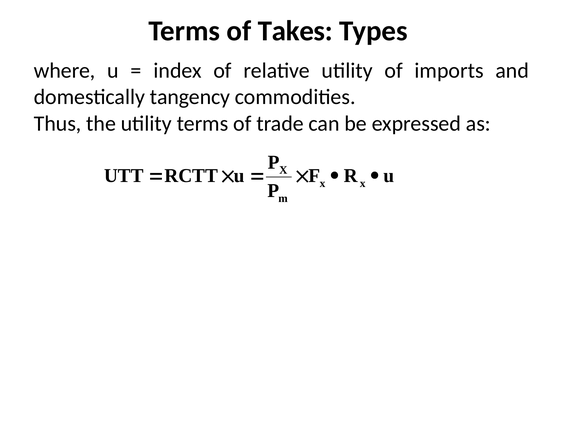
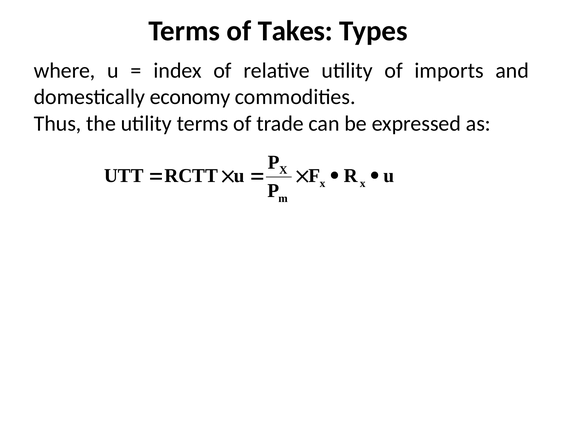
tangency: tangency -> economy (190, 97)
